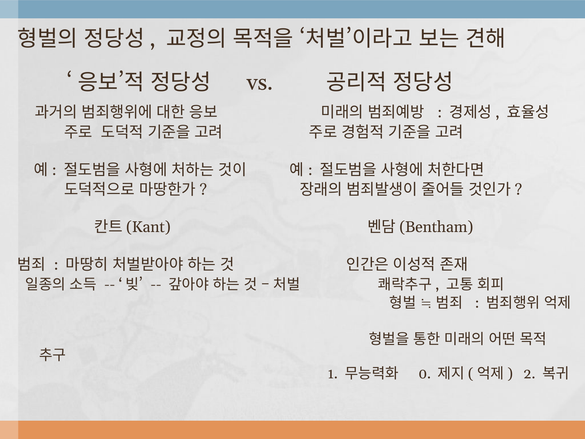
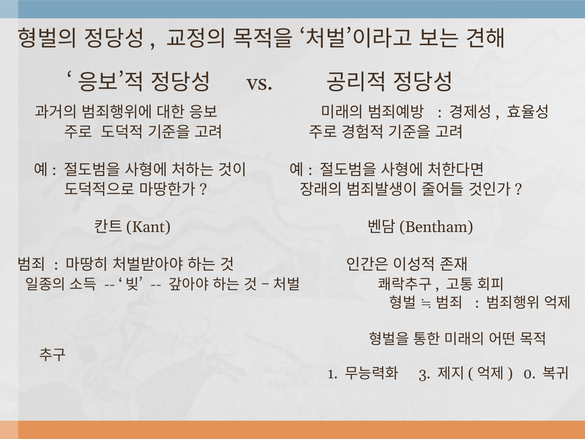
0: 0 -> 3 (425, 373)
2: 2 -> 0 (529, 373)
